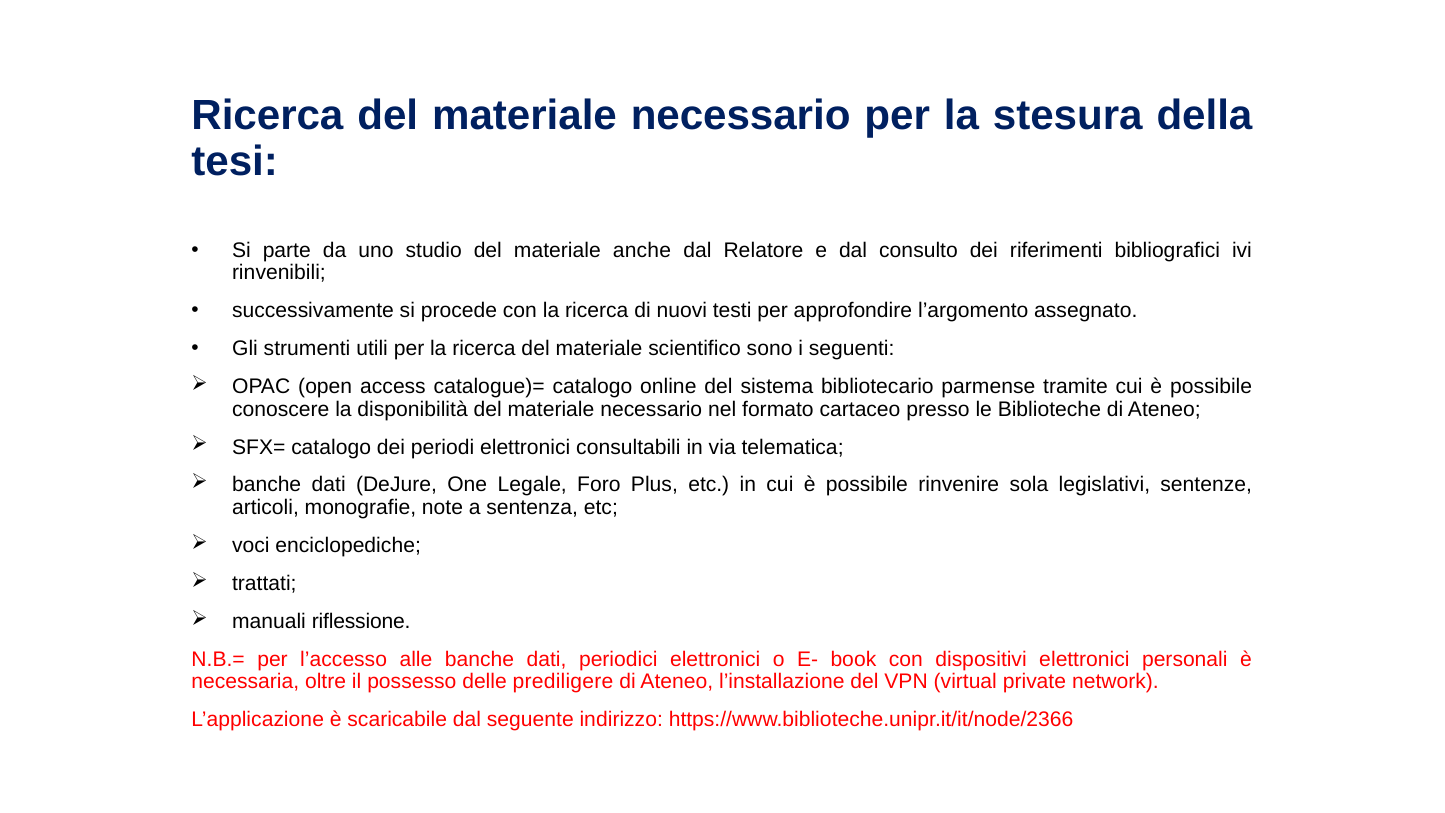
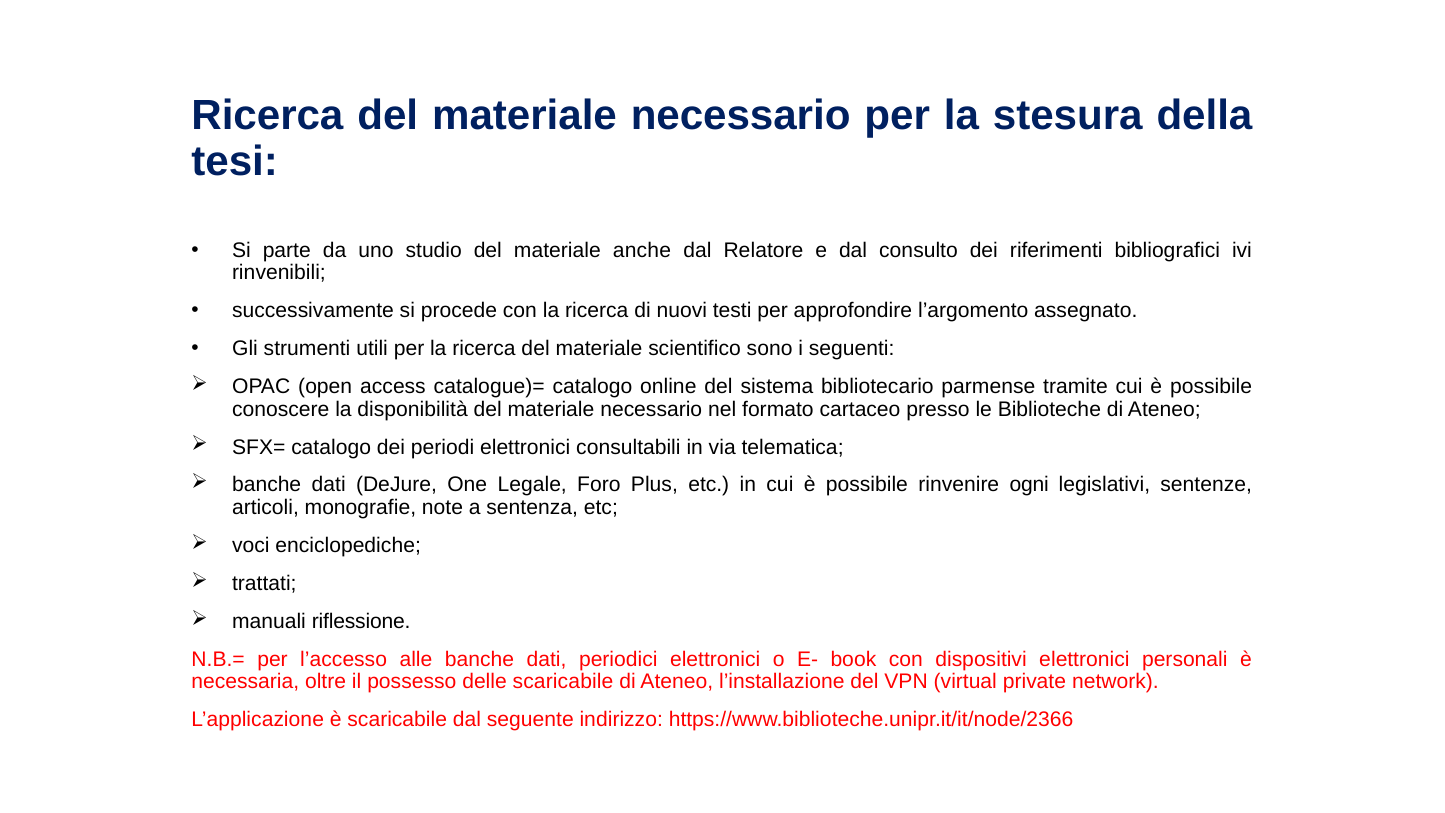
sola: sola -> ogni (1029, 485)
delle prediligere: prediligere -> scaricabile (563, 682)
